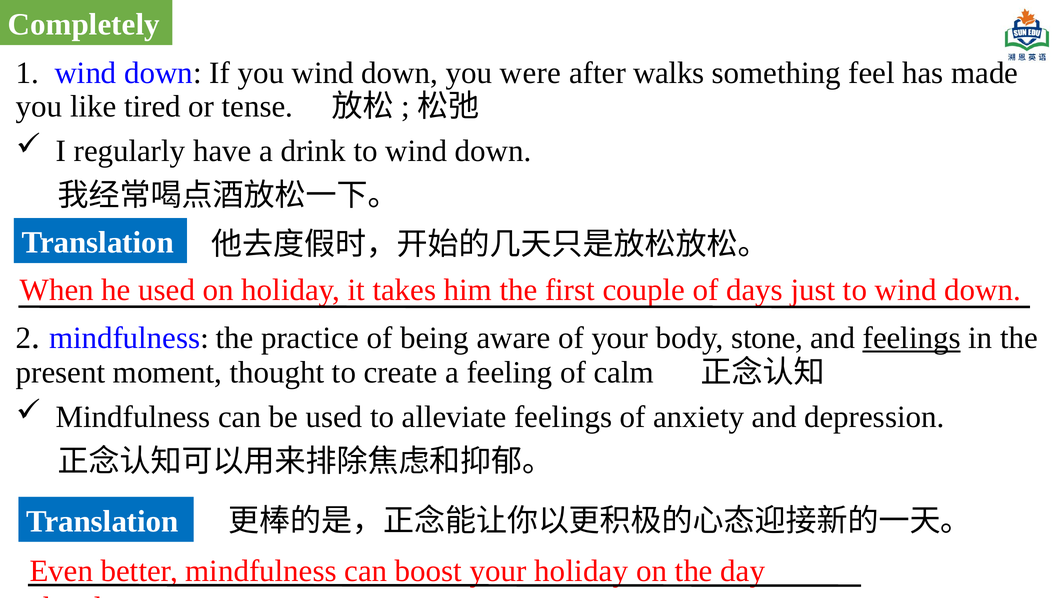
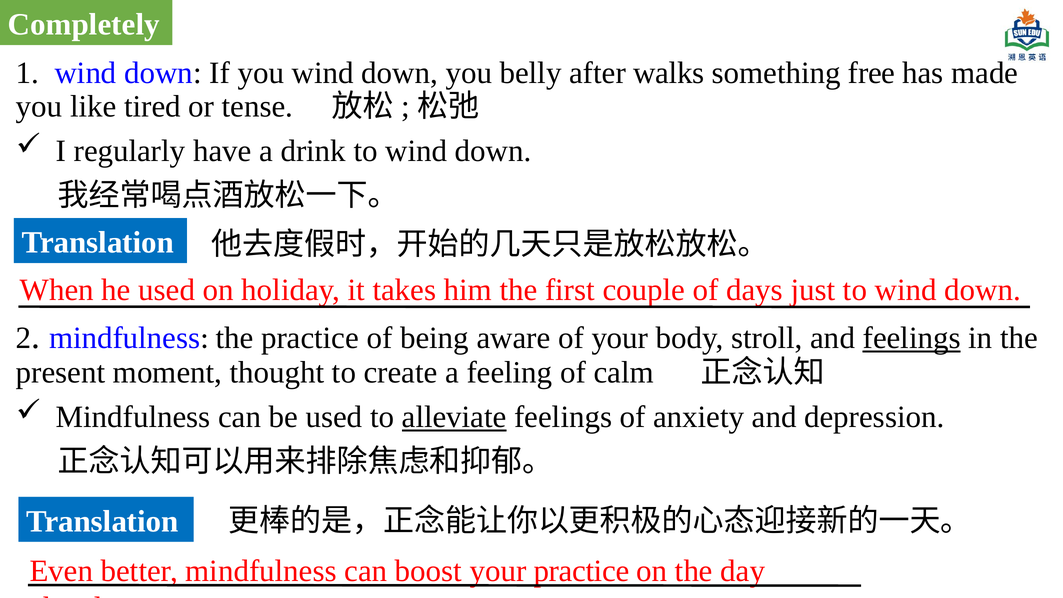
were: were -> belly (531, 73)
feel: feel -> free (872, 73)
stone: stone -> stroll (767, 338)
alleviate underline: none -> present (454, 417)
your holiday: holiday -> practice (582, 571)
